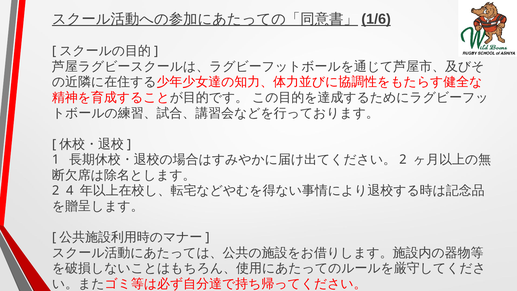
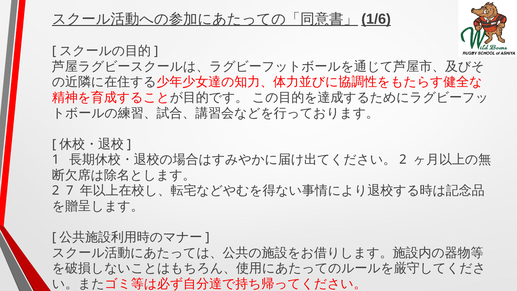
4: 4 -> 7 (70, 191)
